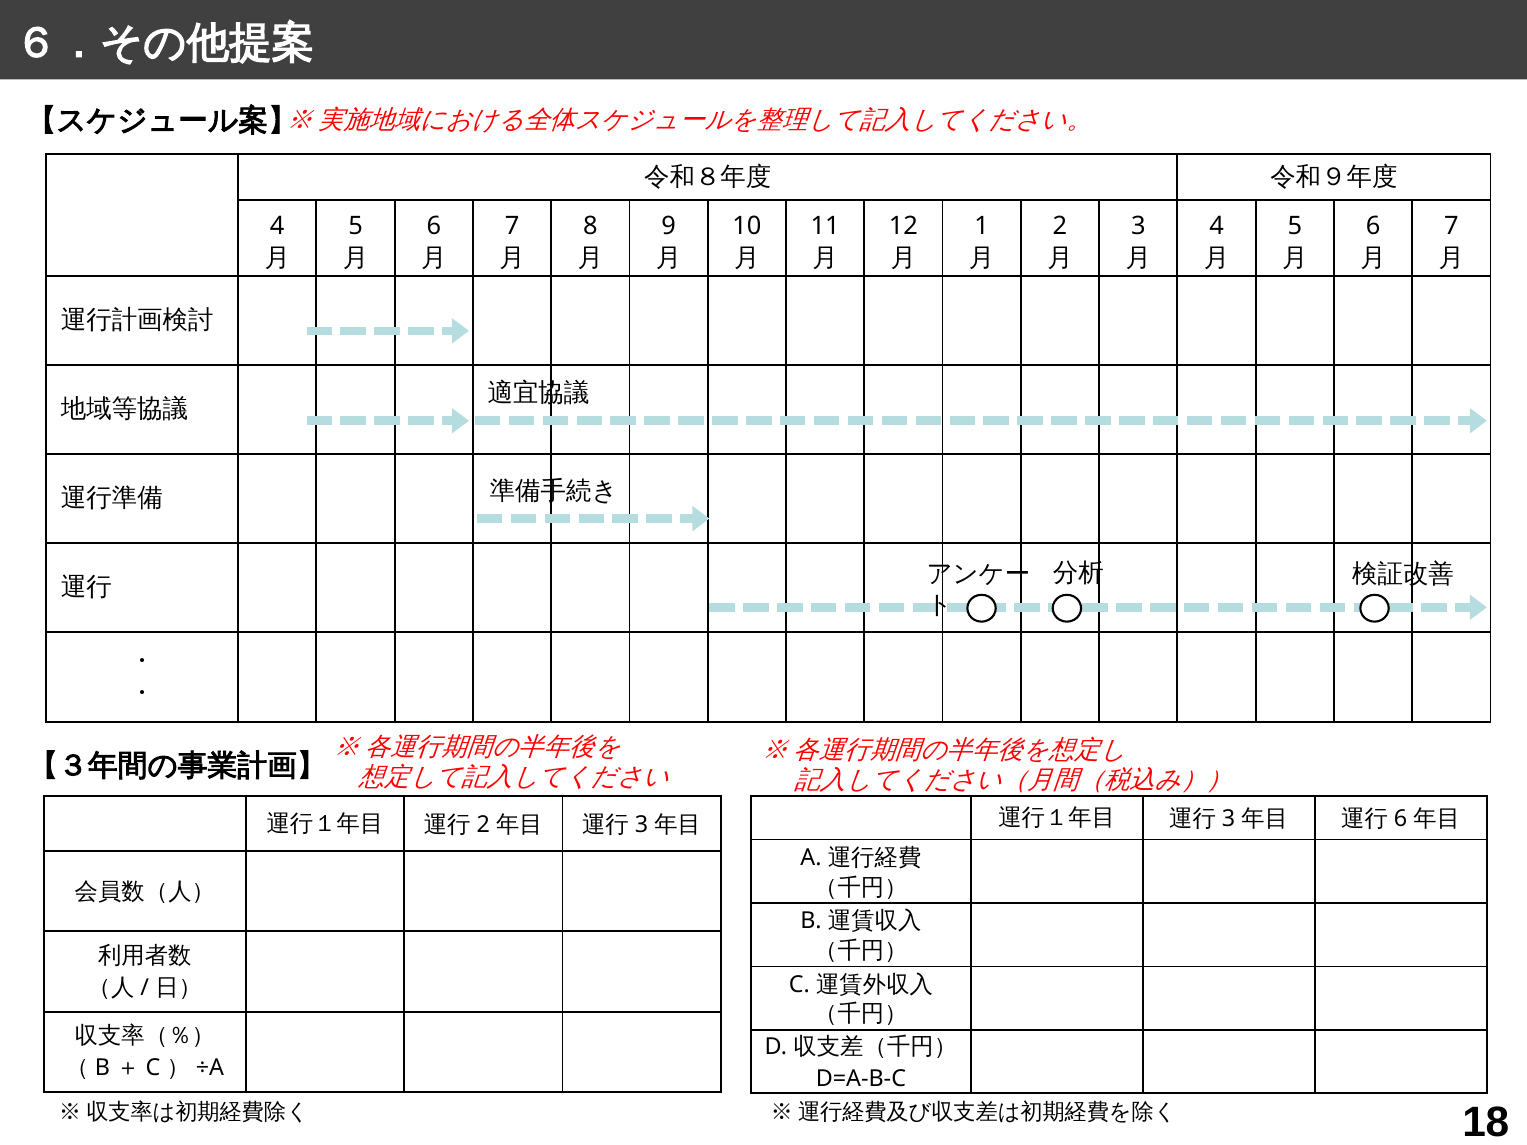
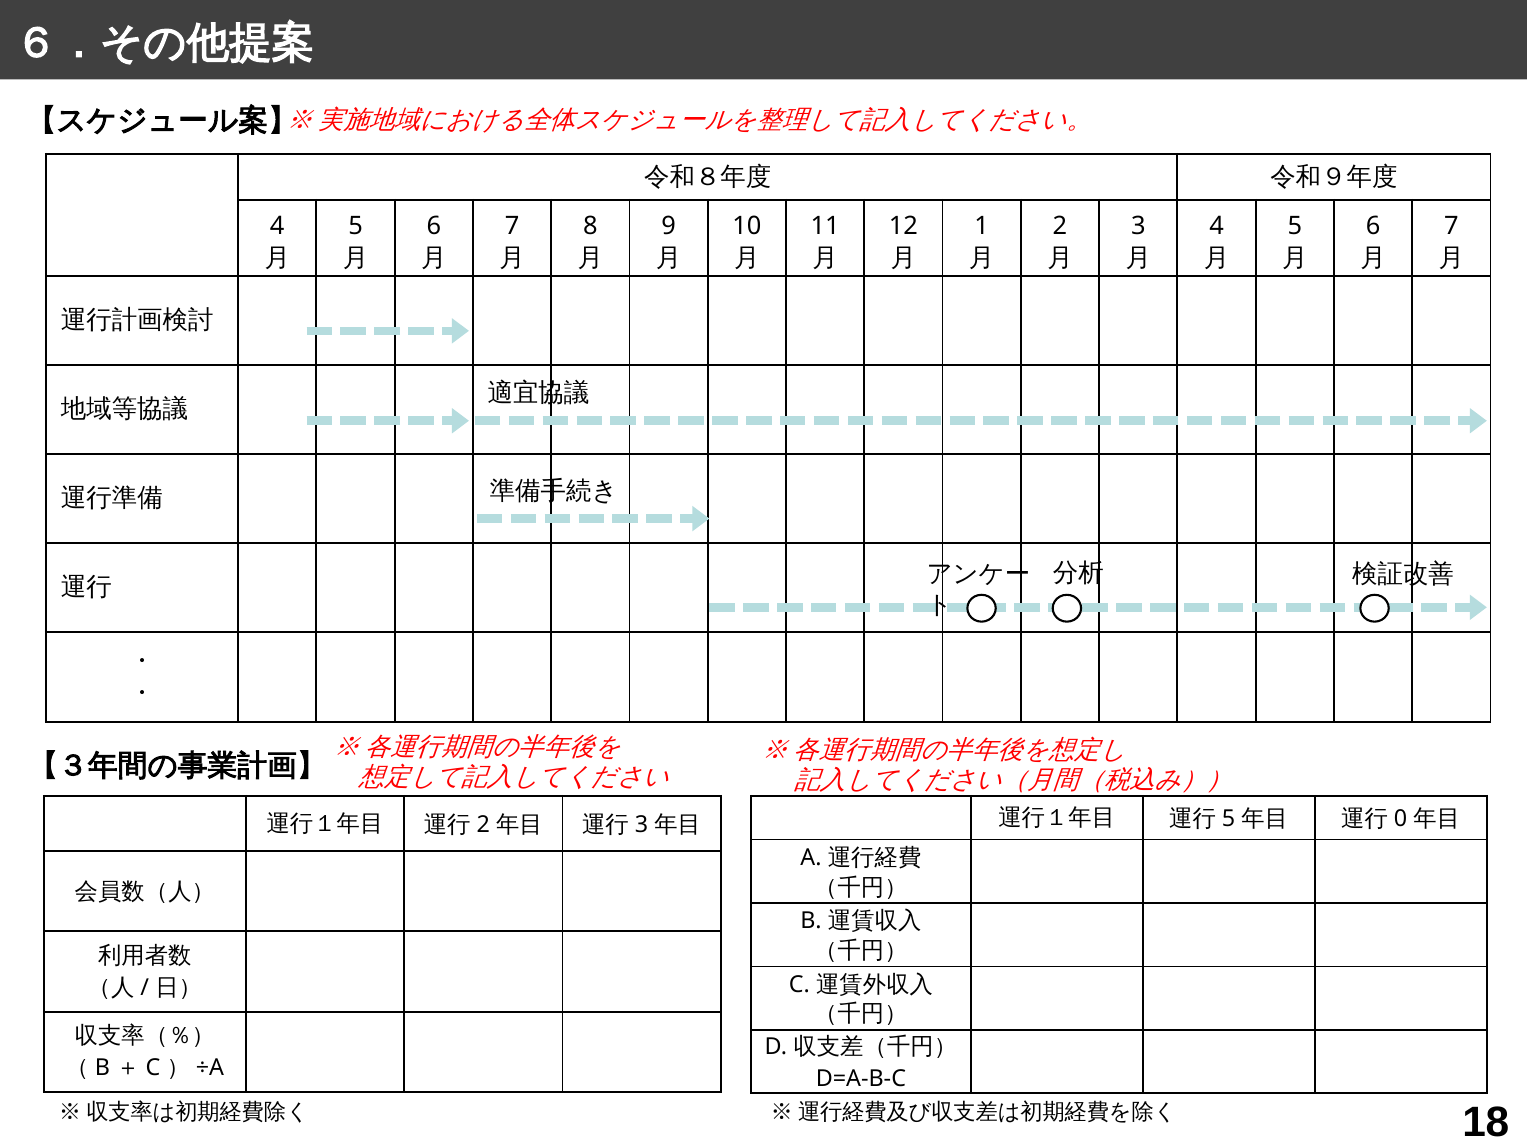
3: 3 -> 5 (1229, 819)
6: 6 -> 0 (1401, 819)
